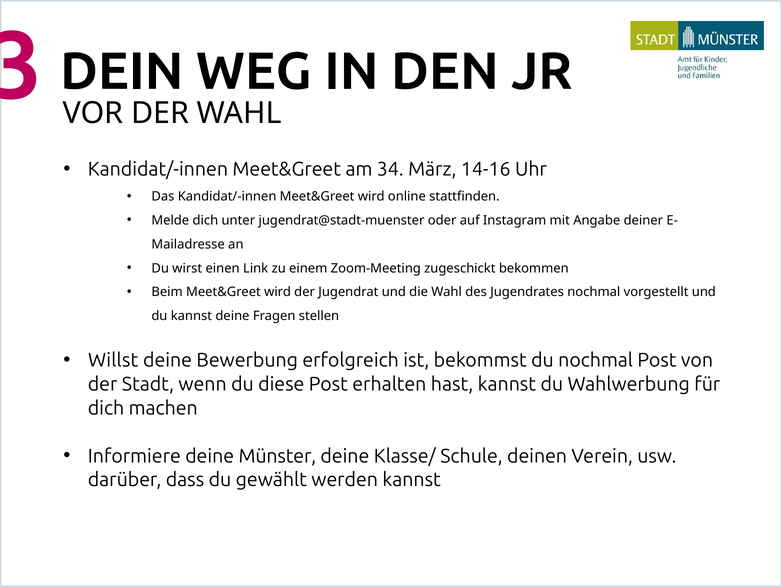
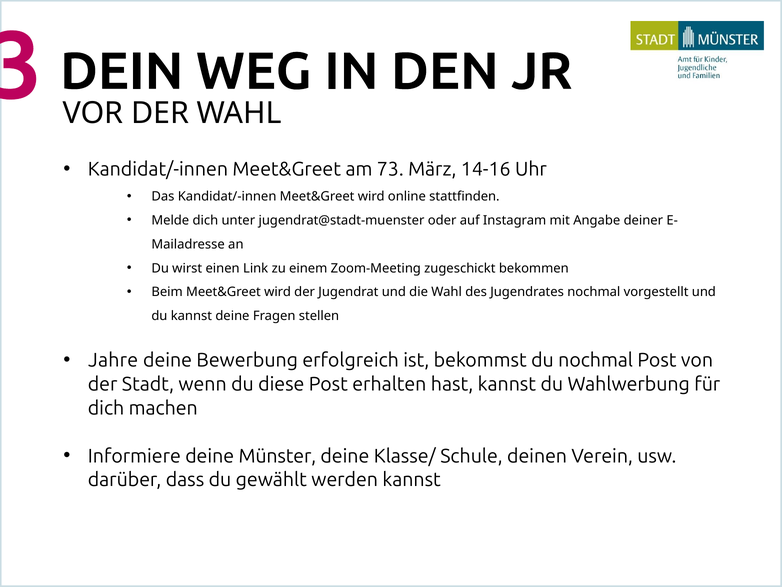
34: 34 -> 73 (390, 169)
Willst: Willst -> Jahre (113, 360)
